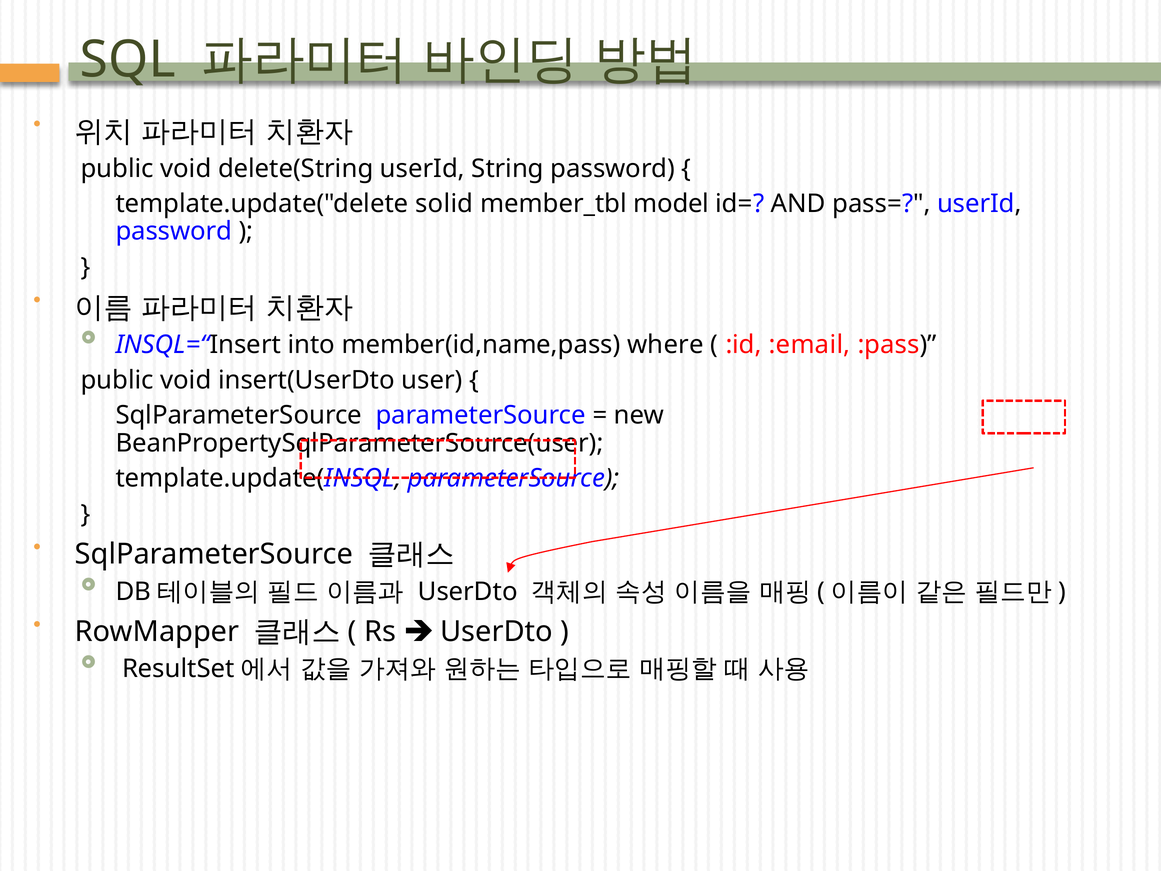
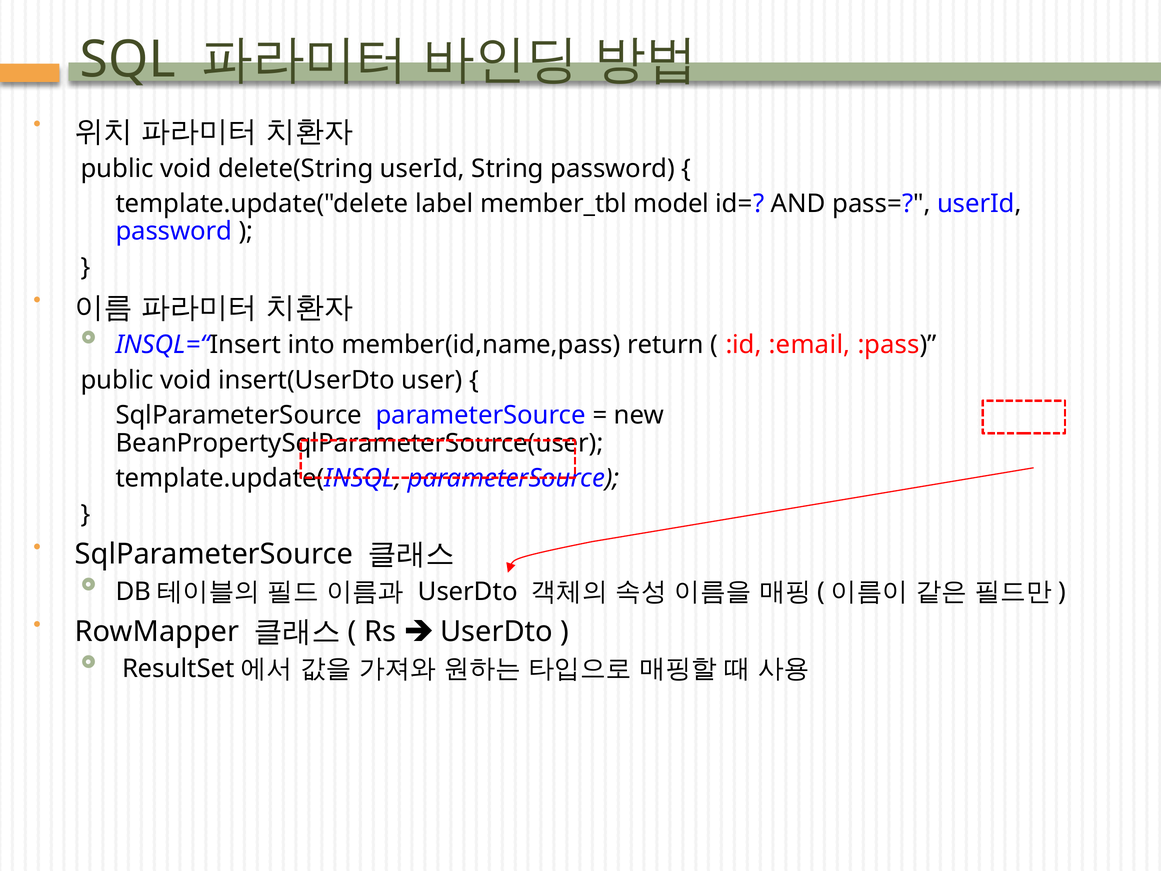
solid: solid -> label (444, 204)
where: where -> return (665, 345)
